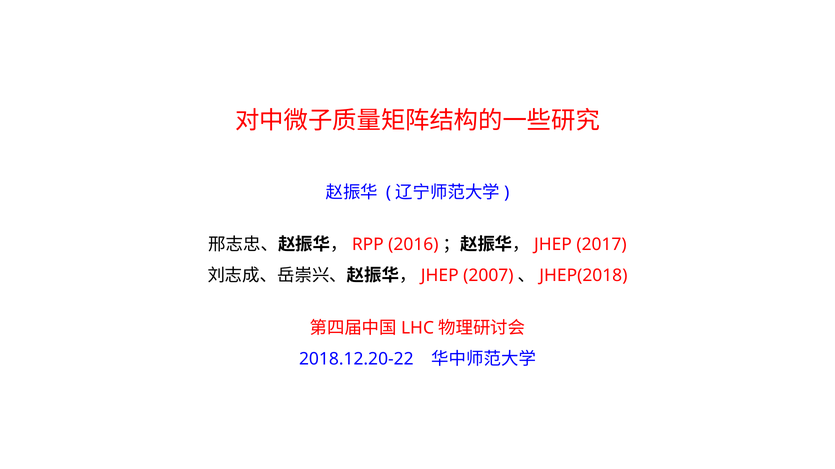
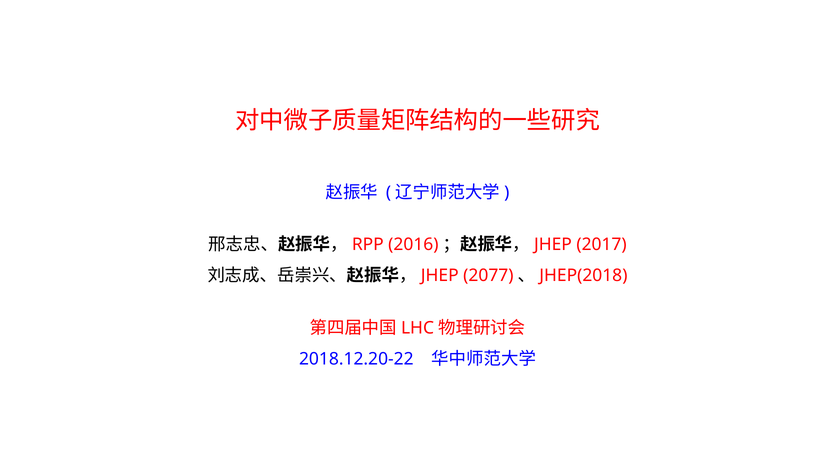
2007: 2007 -> 2077 (488, 276)
